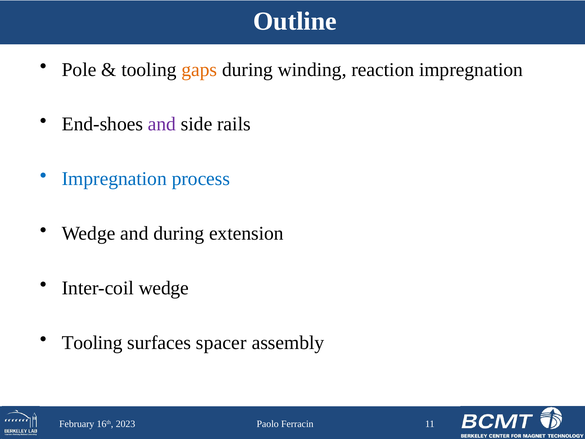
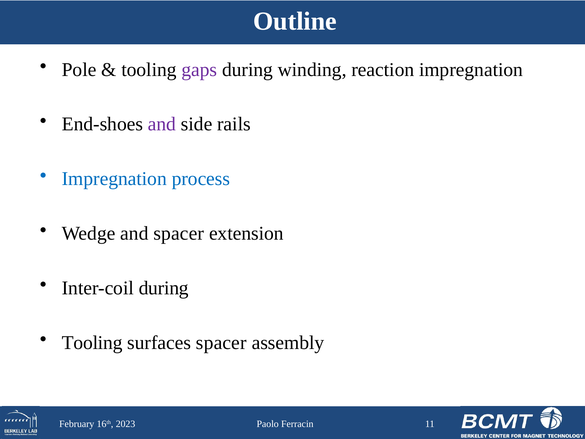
gaps colour: orange -> purple (199, 70)
and during: during -> spacer (179, 233)
Inter-coil wedge: wedge -> during (164, 288)
